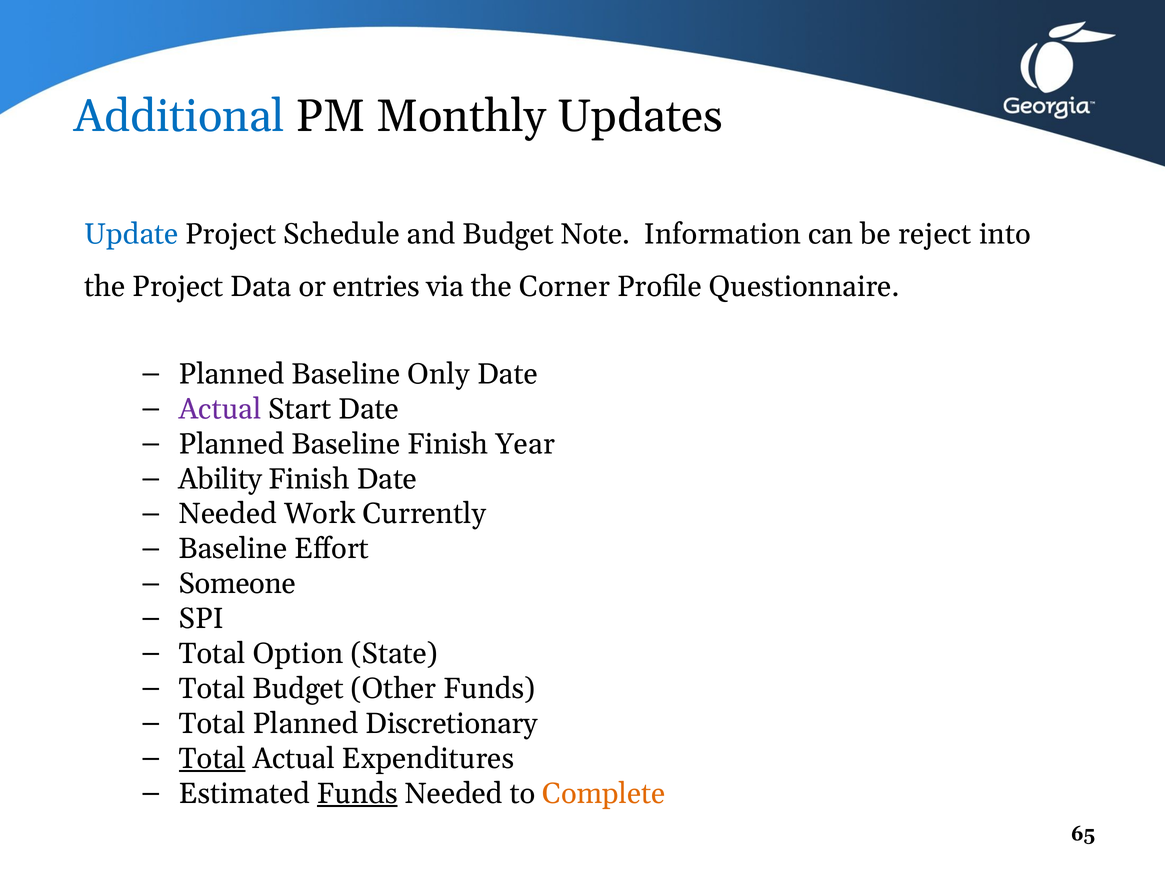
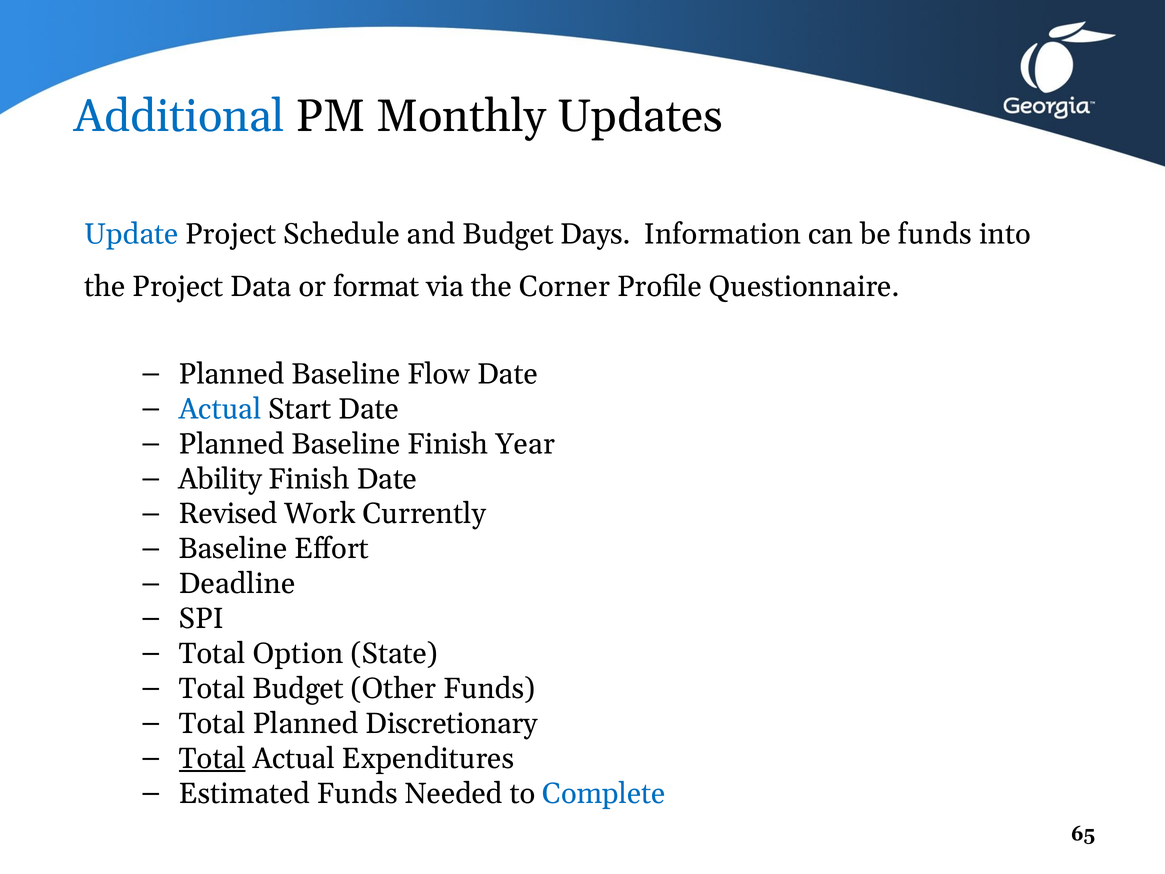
Note: Note -> Days (595, 234)
be reject: reject -> funds (935, 234)
entries: entries -> format (376, 287)
Only: Only -> Flow (439, 374)
Actual colour: purple -> blue (220, 409)
Needed: Needed -> Revised (228, 514)
Someone: Someone -> Deadline (237, 584)
Funds underline: present -> none (357, 793)
Complete colour: orange -> blue (604, 793)
